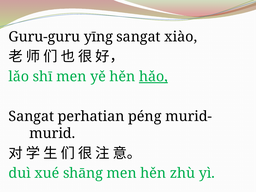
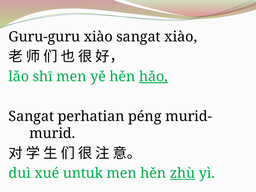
Guru-guru yīng: yīng -> xiào (98, 37)
shāng: shāng -> untuk (83, 173)
zhù underline: none -> present (182, 173)
